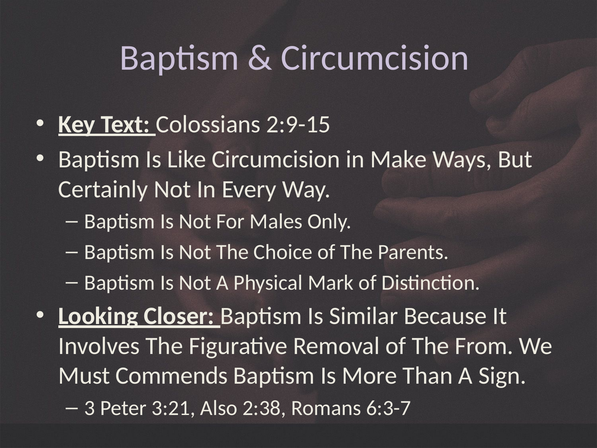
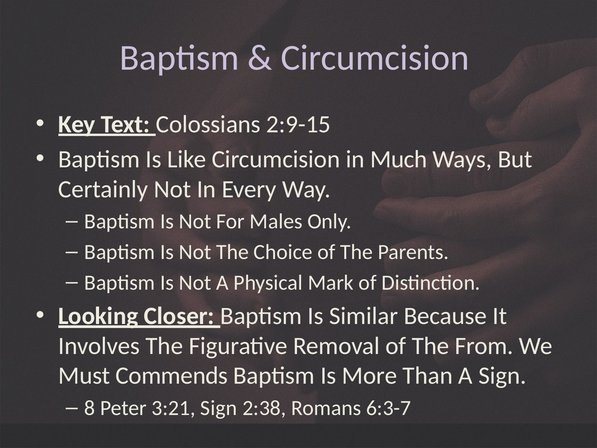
Make: Make -> Much (399, 159)
3: 3 -> 8 (90, 408)
3:21 Also: Also -> Sign (219, 408)
